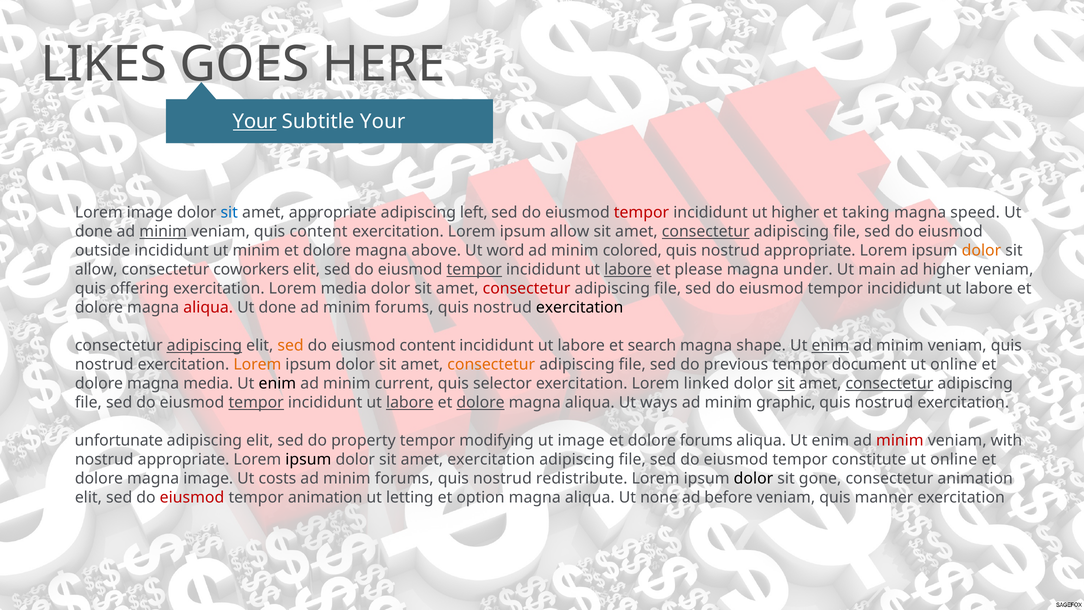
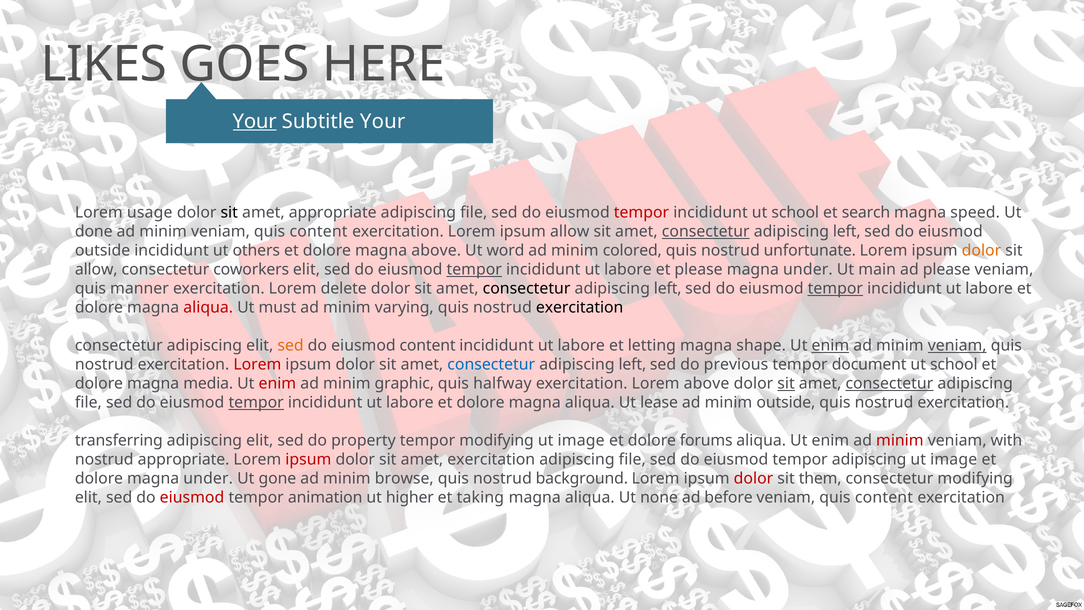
Lorem image: image -> usage (150, 213)
sit colour: blue -> black (229, 213)
left: left -> file (474, 213)
incididunt ut higher: higher -> school (795, 213)
taking: taking -> search (866, 213)
minim underline: present -> none (163, 232)
file: file -> left (847, 232)
ut minim: minim -> others (256, 251)
quis nostrud appropriate: appropriate -> unfortunate (810, 251)
labore underline: present -> none (628, 270)
ad higher: higher -> please (947, 270)
offering: offering -> manner (139, 289)
Lorem media: media -> delete (344, 289)
consectetur colour: red -> black (527, 289)
file: file -> left (668, 289)
tempor underline: none -> present (835, 289)
done: done -> must (277, 307)
forums: forums -> varying (404, 307)
adipiscing underline: present -> none (204, 345)
search: search -> letting (652, 345)
veniam underline: none -> present (957, 345)
Lorem colour: orange -> red (257, 364)
consectetur colour: orange -> blue (491, 364)
file: file -> left (632, 364)
online: online -> school (954, 364)
enim colour: black -> red (277, 383)
current: current -> graphic (404, 383)
selector: selector -> halfway (502, 383)
Lorem linked: linked -> above (707, 383)
labore underline: present -> none (410, 402)
dolore underline: present -> none (480, 402)
ways: ways -> lease (659, 402)
minim graphic: graphic -> outside (786, 402)
unfortunate: unfortunate -> transferring (119, 440)
ipsum colour: black -> red (308, 459)
tempor constitute: constitute -> adipiscing (869, 459)
online: online -> image (954, 459)
dolore magna image: image -> under (208, 478)
costs: costs -> gone (277, 478)
forums: forums -> browse (404, 478)
redistribute: redistribute -> background (582, 478)
dolor colour: black -> red (753, 478)
gone: gone -> them (820, 478)
consectetur animation: animation -> modifying (975, 478)
letting: letting -> higher (410, 497)
option: option -> taking (480, 497)
manner: manner -> content (884, 497)
